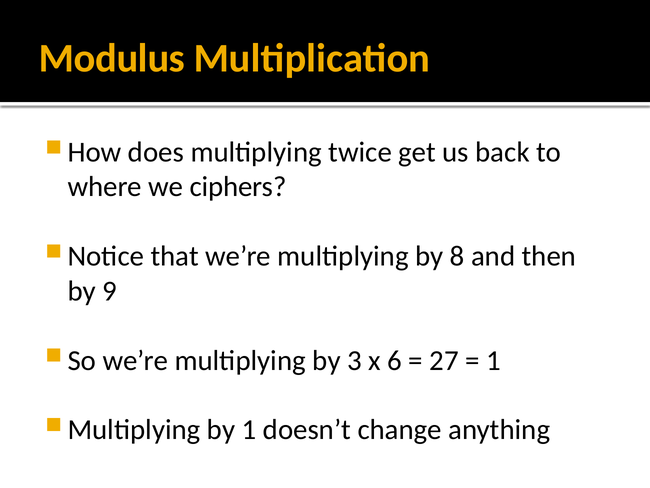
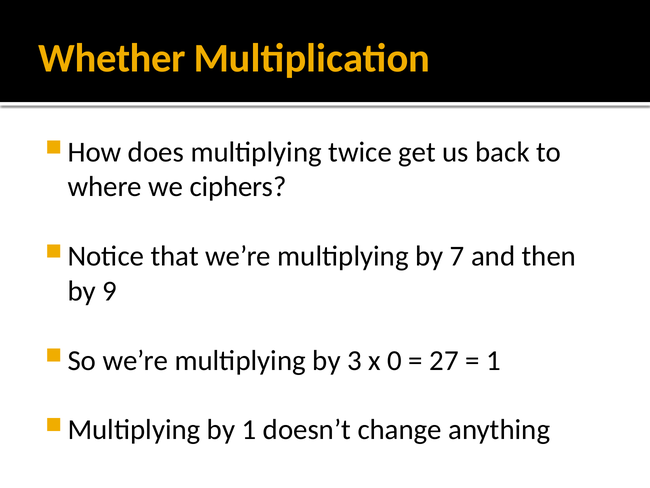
Modulus: Modulus -> Whether (112, 58)
8: 8 -> 7 (457, 256)
6: 6 -> 0 (395, 360)
